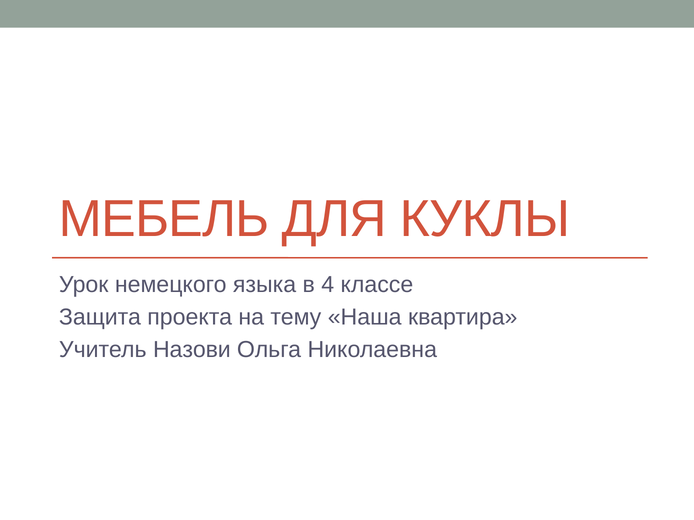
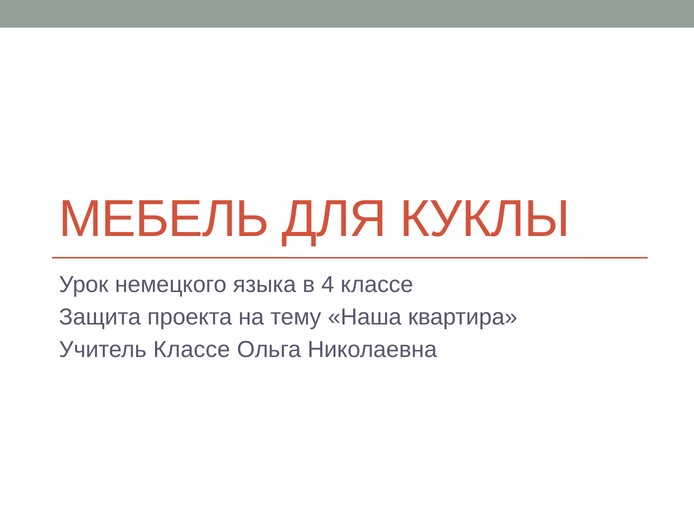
Учитель Назови: Назови -> Классе (192, 350)
